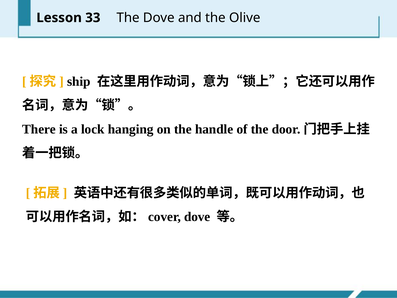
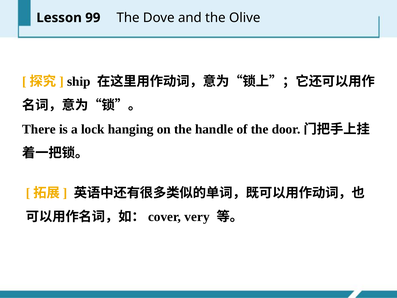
33: 33 -> 99 (93, 18)
dove: dove -> very (197, 217)
